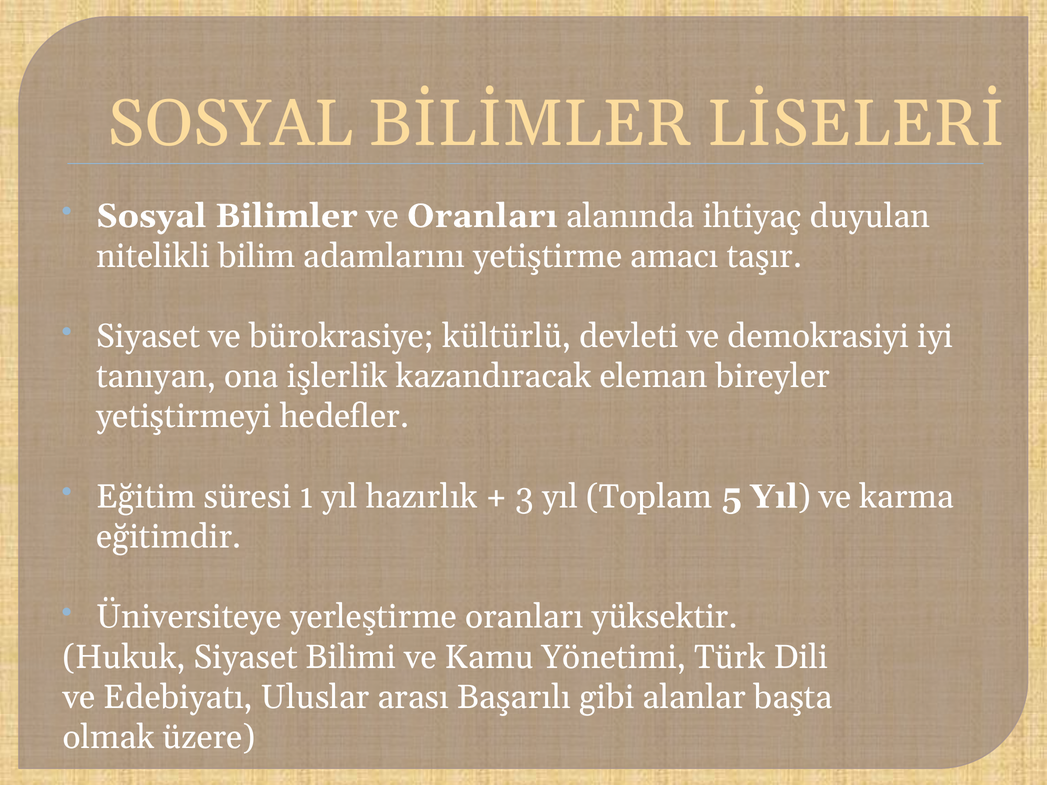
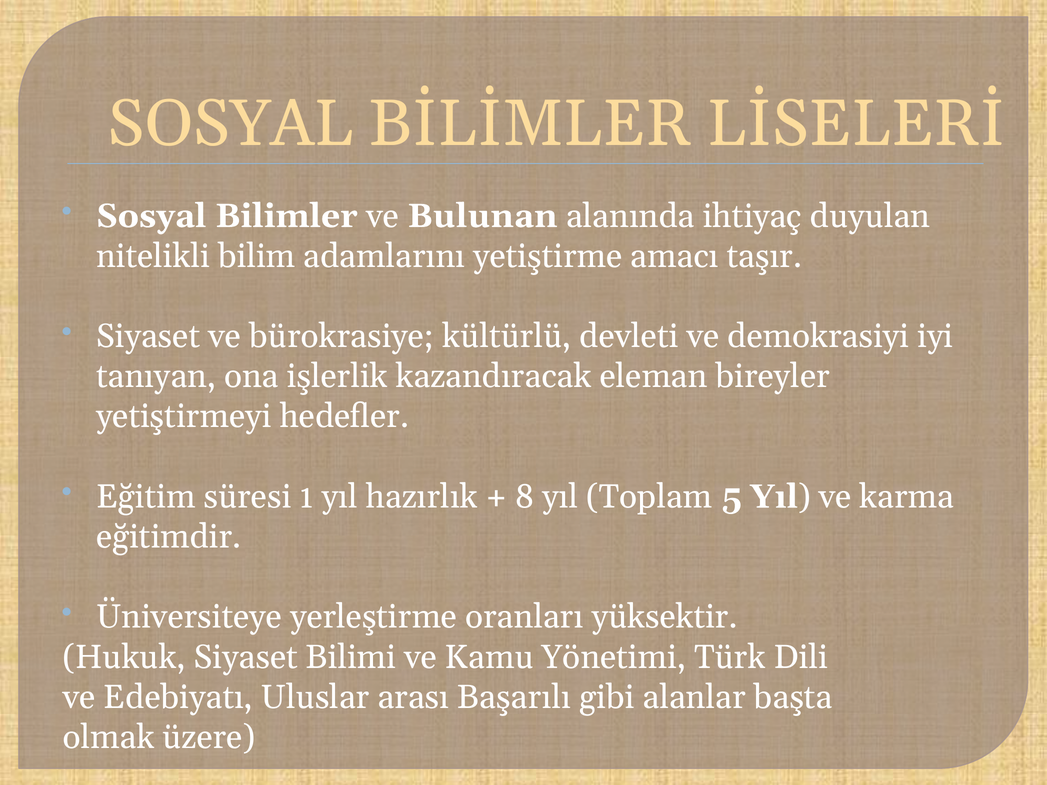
ve Oranları: Oranları -> Bulunan (482, 216)
3: 3 -> 8 (525, 497)
